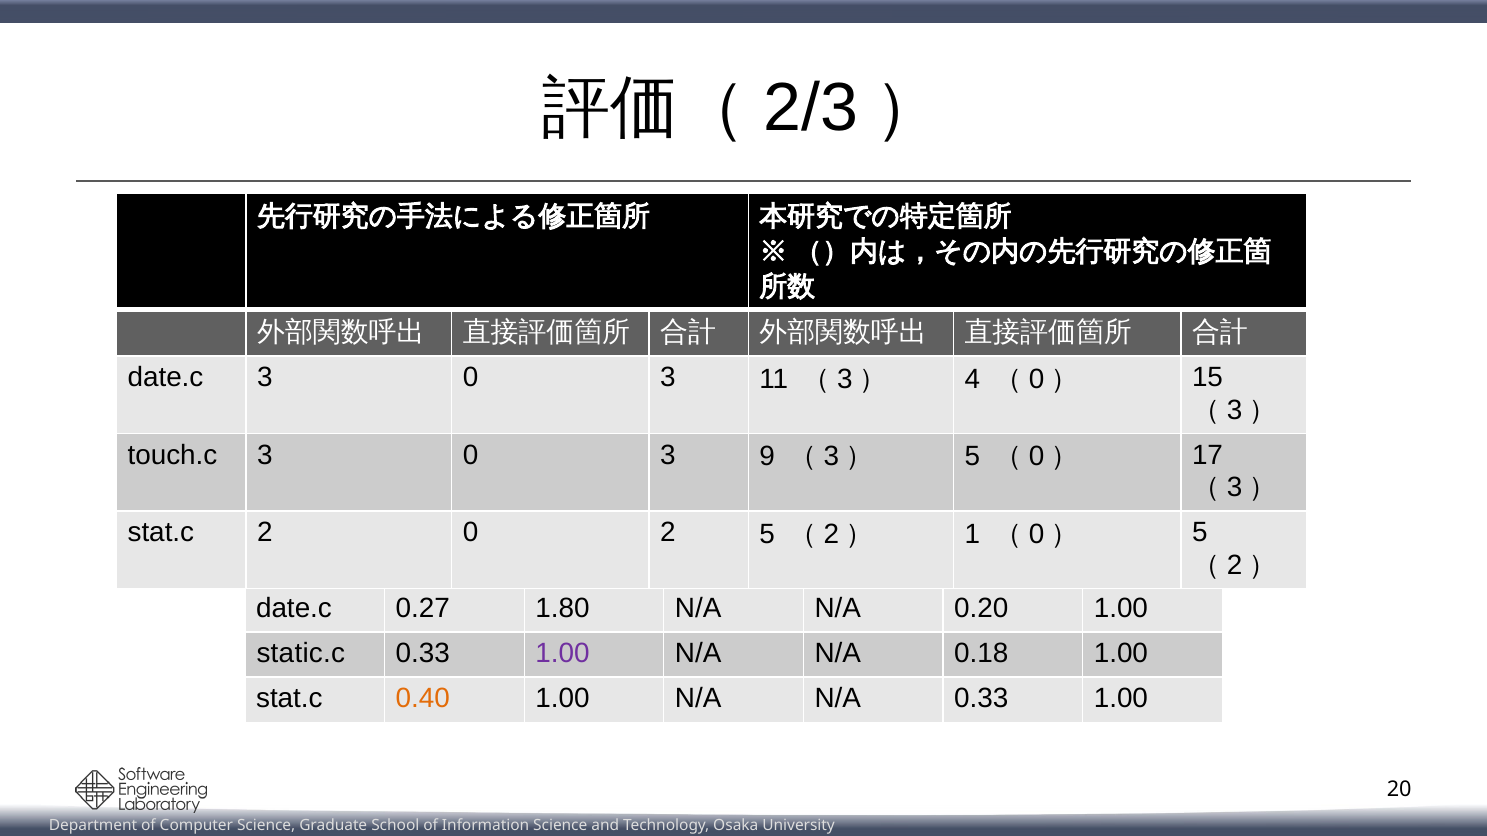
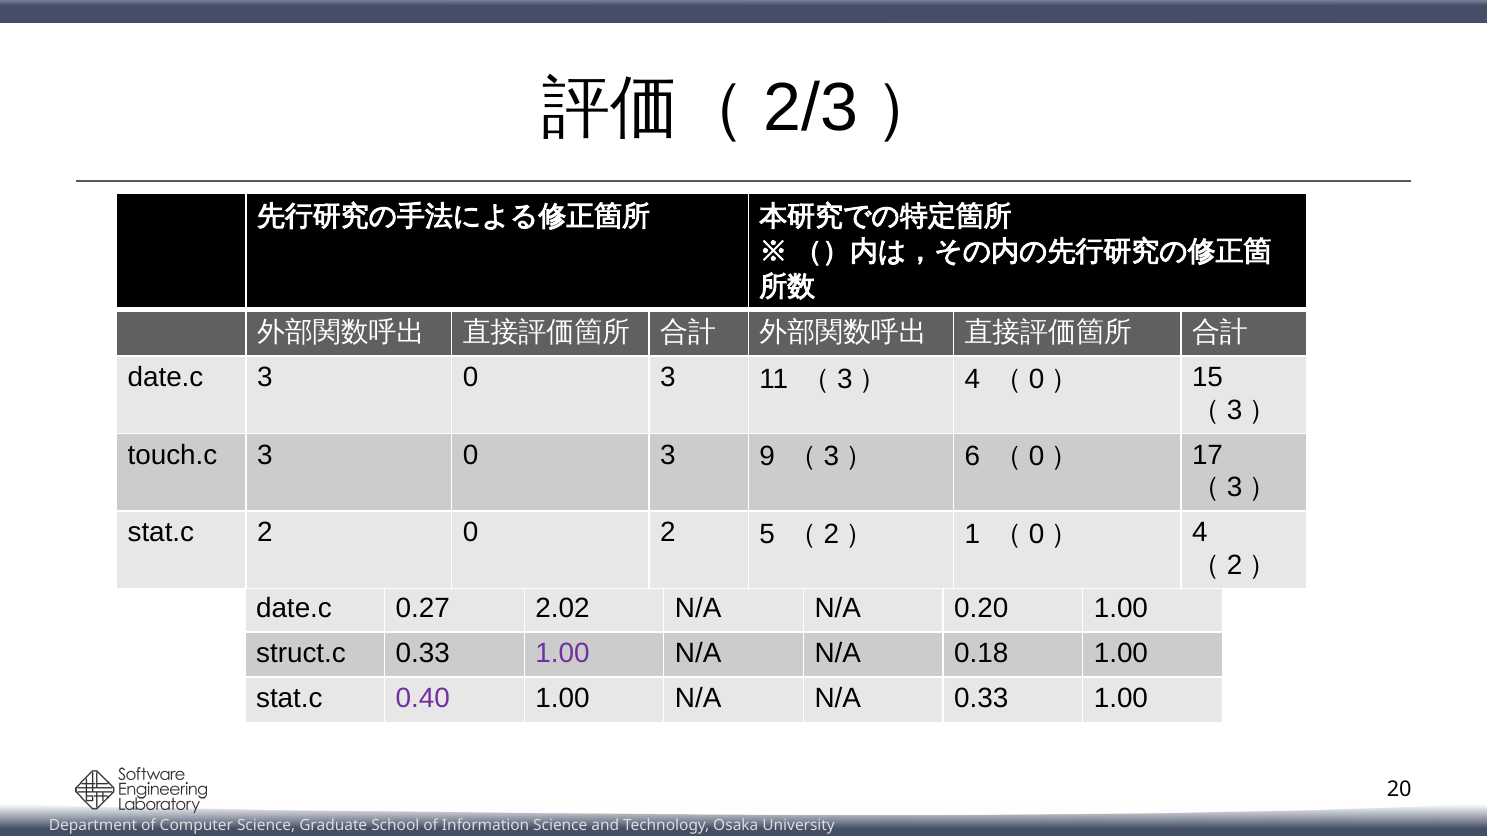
5: 5 -> 6 (972, 457)
5: 5 -> 4 (1200, 533)
1.80: 1.80 -> 2.02 (562, 609)
static.c: static.c -> struct.c (301, 654)
0.40 colour: orange -> purple (423, 699)
